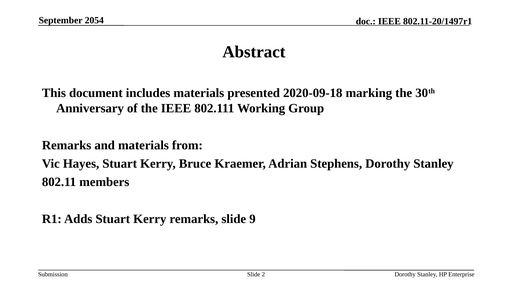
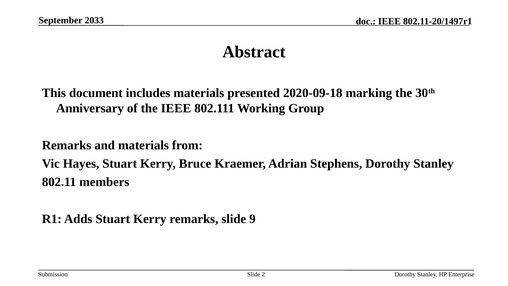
2054: 2054 -> 2033 (94, 20)
